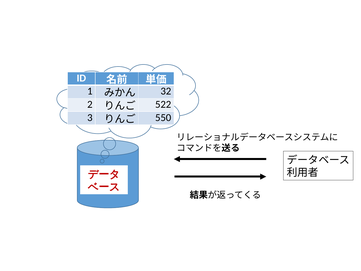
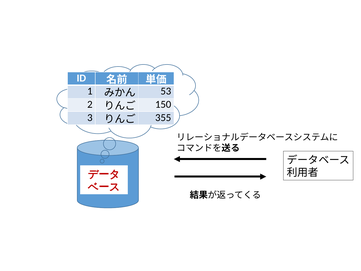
32: 32 -> 53 (166, 91)
522: 522 -> 150 (163, 104)
550: 550 -> 355 (163, 118)
